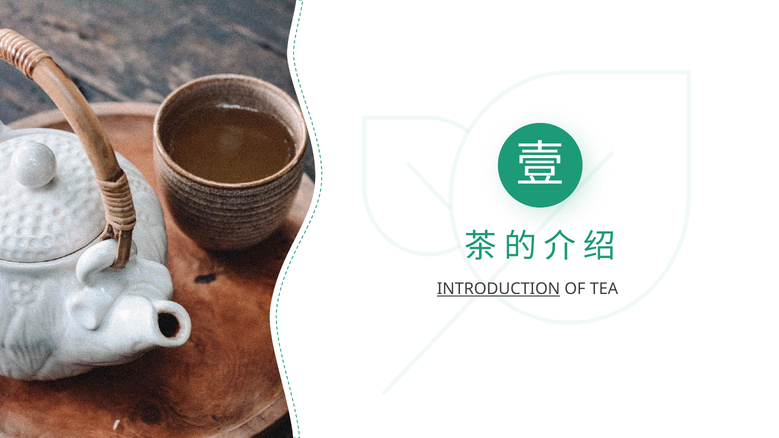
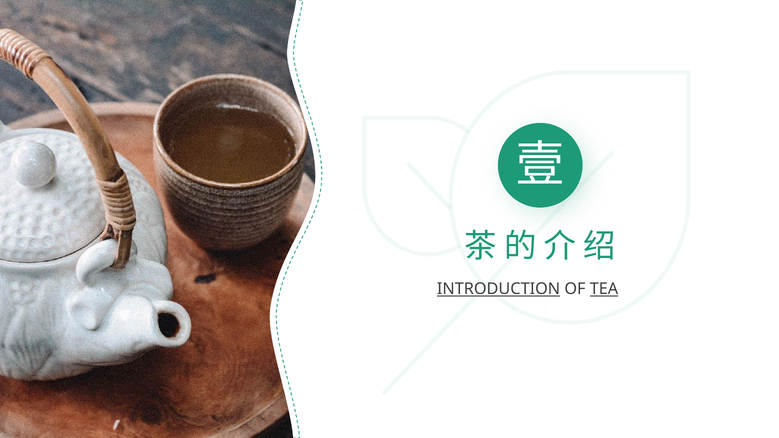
TEA underline: none -> present (604, 289)
